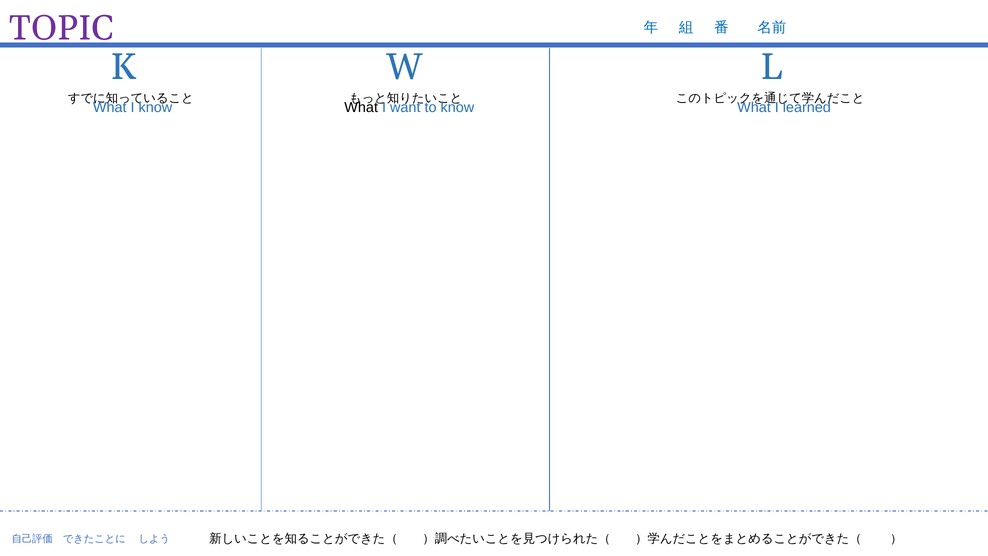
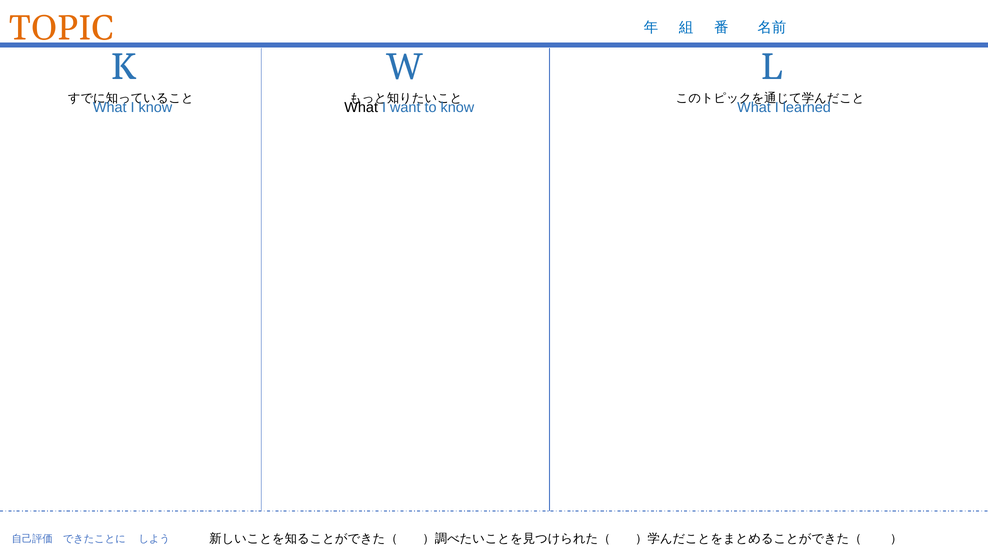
TOPIC colour: purple -> orange (62, 28)
